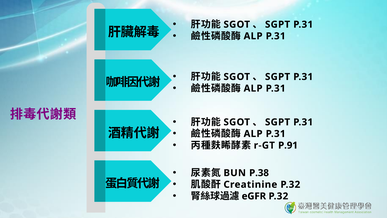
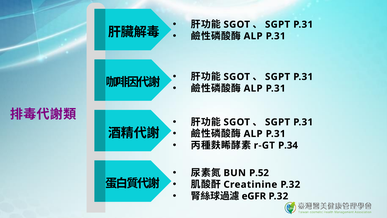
P.91: P.91 -> P.34 (288, 145)
P.38: P.38 -> P.52 (259, 173)
